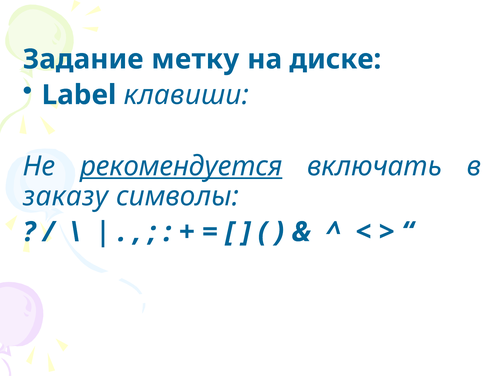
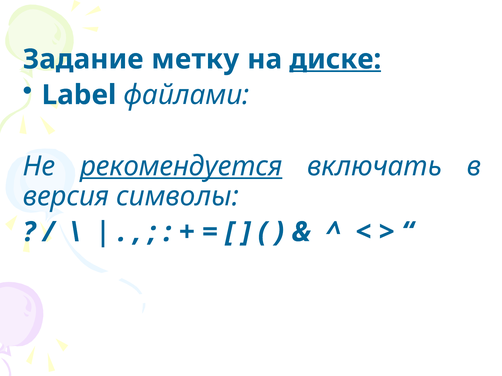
диске underline: none -> present (335, 59)
клавиши: клавиши -> файлами (187, 95)
заказу: заказу -> версия (66, 197)
